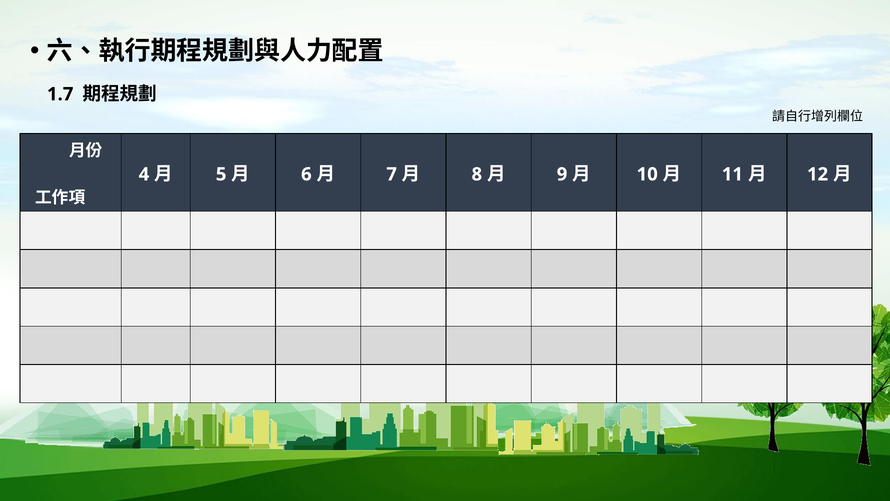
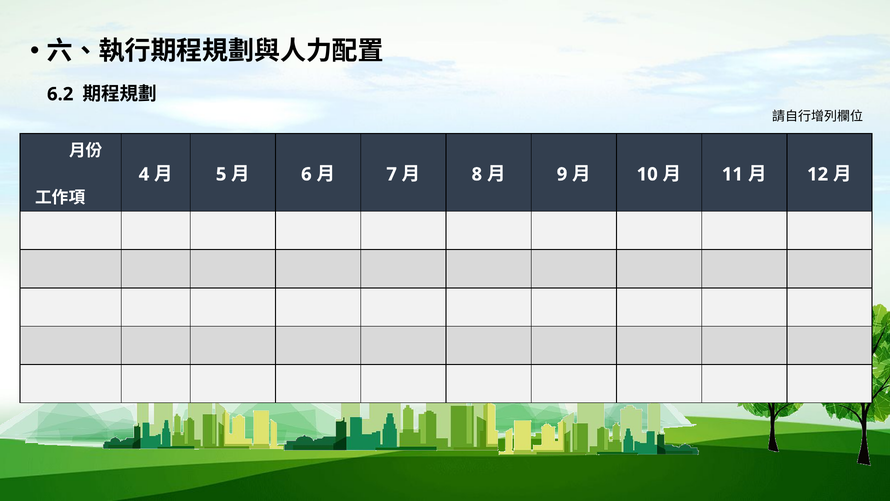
1.7: 1.7 -> 6.2 (60, 94)
